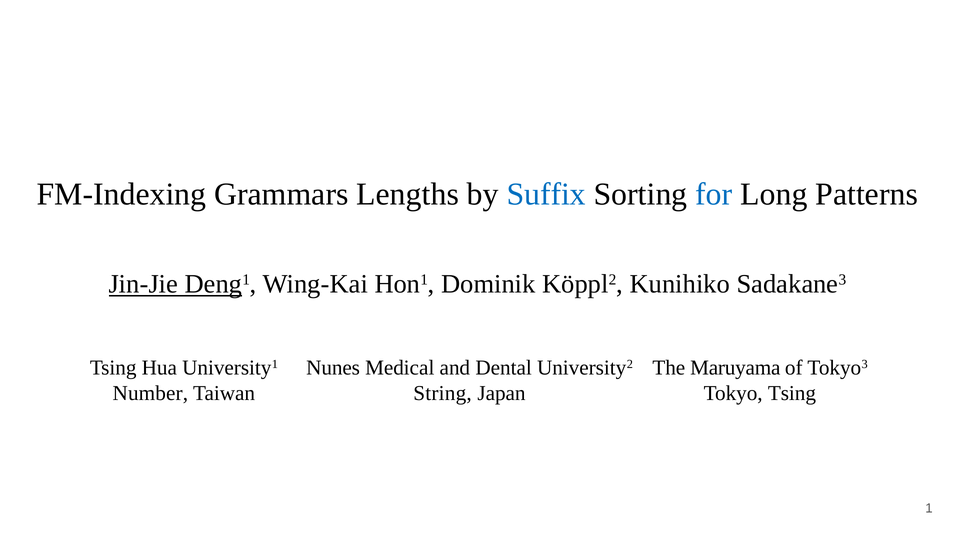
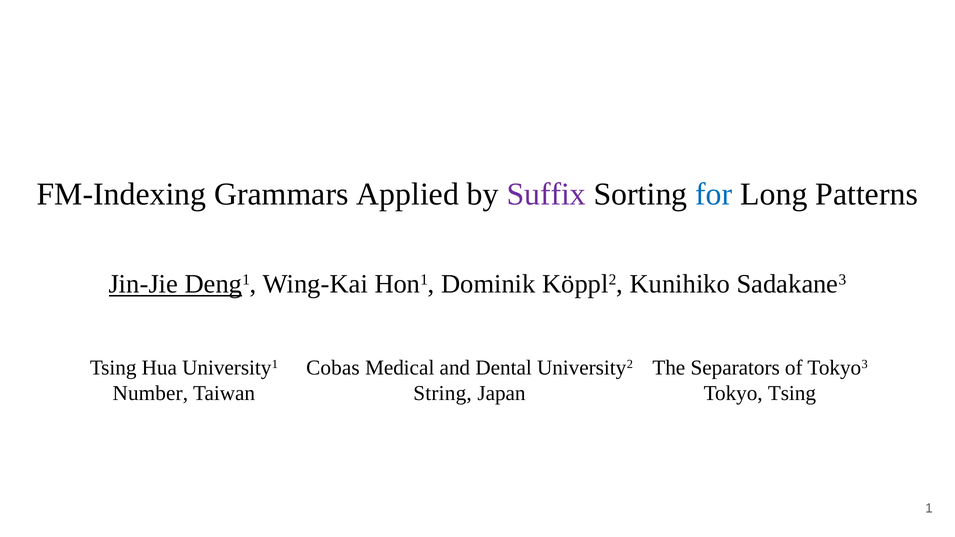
Lengths: Lengths -> Applied (408, 195)
Suffix colour: blue -> purple (546, 195)
Nunes: Nunes -> Cobas (333, 368)
Maruyama: Maruyama -> Separators (735, 368)
